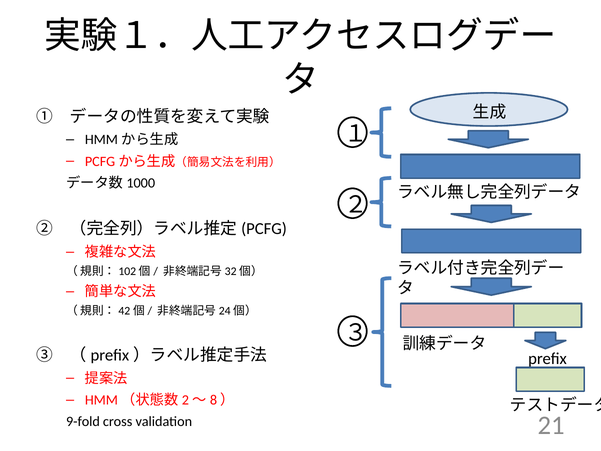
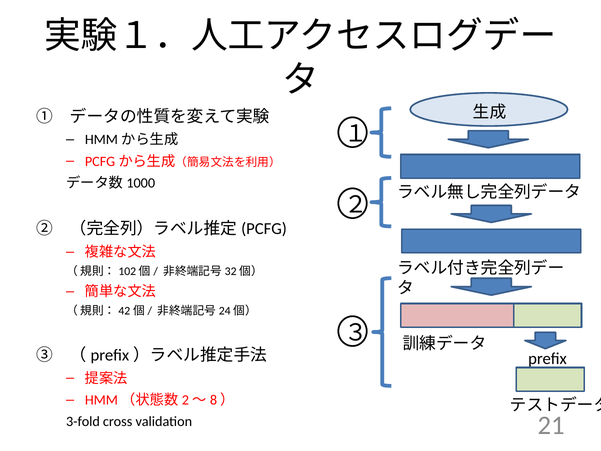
9-fold: 9-fold -> 3-fold (83, 422)
